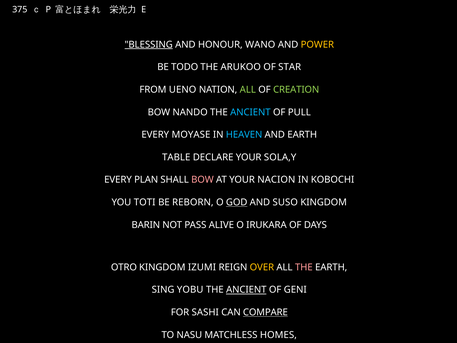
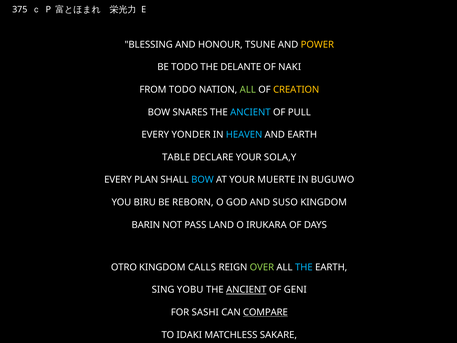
BLESSING underline: present -> none (149, 45)
WANO: WANO -> TSUNE (260, 45)
ARUKOO: ARUKOO -> DELANTE (241, 67)
STAR: STAR -> NAKI (290, 67)
FROM UENO: UENO -> TODO (183, 90)
CREATION colour: light green -> yellow (296, 90)
NANDO: NANDO -> SNARES (190, 112)
MOYASE: MOYASE -> YONDER (191, 135)
BOW colour: pink -> light blue (202, 180)
NACION: NACION -> MUERTE (276, 180)
KOBOCHI: KOBOCHI -> BUGUWO (333, 180)
TOTI: TOTI -> BIRU (145, 202)
GOD underline: present -> none (237, 202)
ALIVE: ALIVE -> LAND (221, 225)
IZUMI: IZUMI -> CALLS (202, 267)
OVER colour: yellow -> light green (262, 267)
THE colour: pink -> light blue (304, 267)
NASU: NASU -> IDAKI (189, 335)
HOMES: HOMES -> SAKARE (278, 335)
